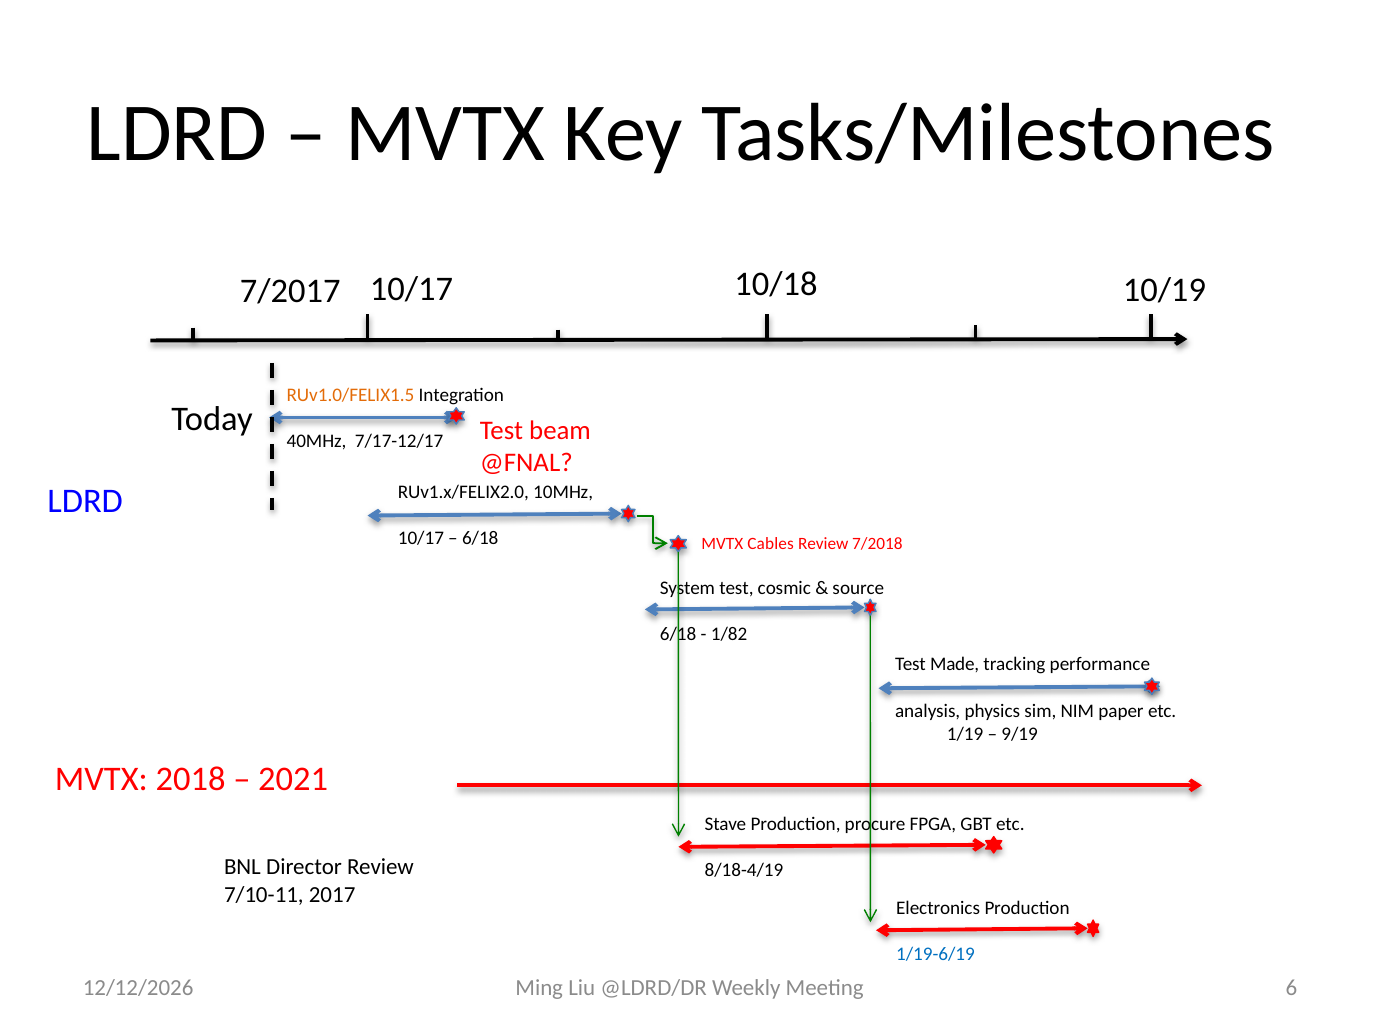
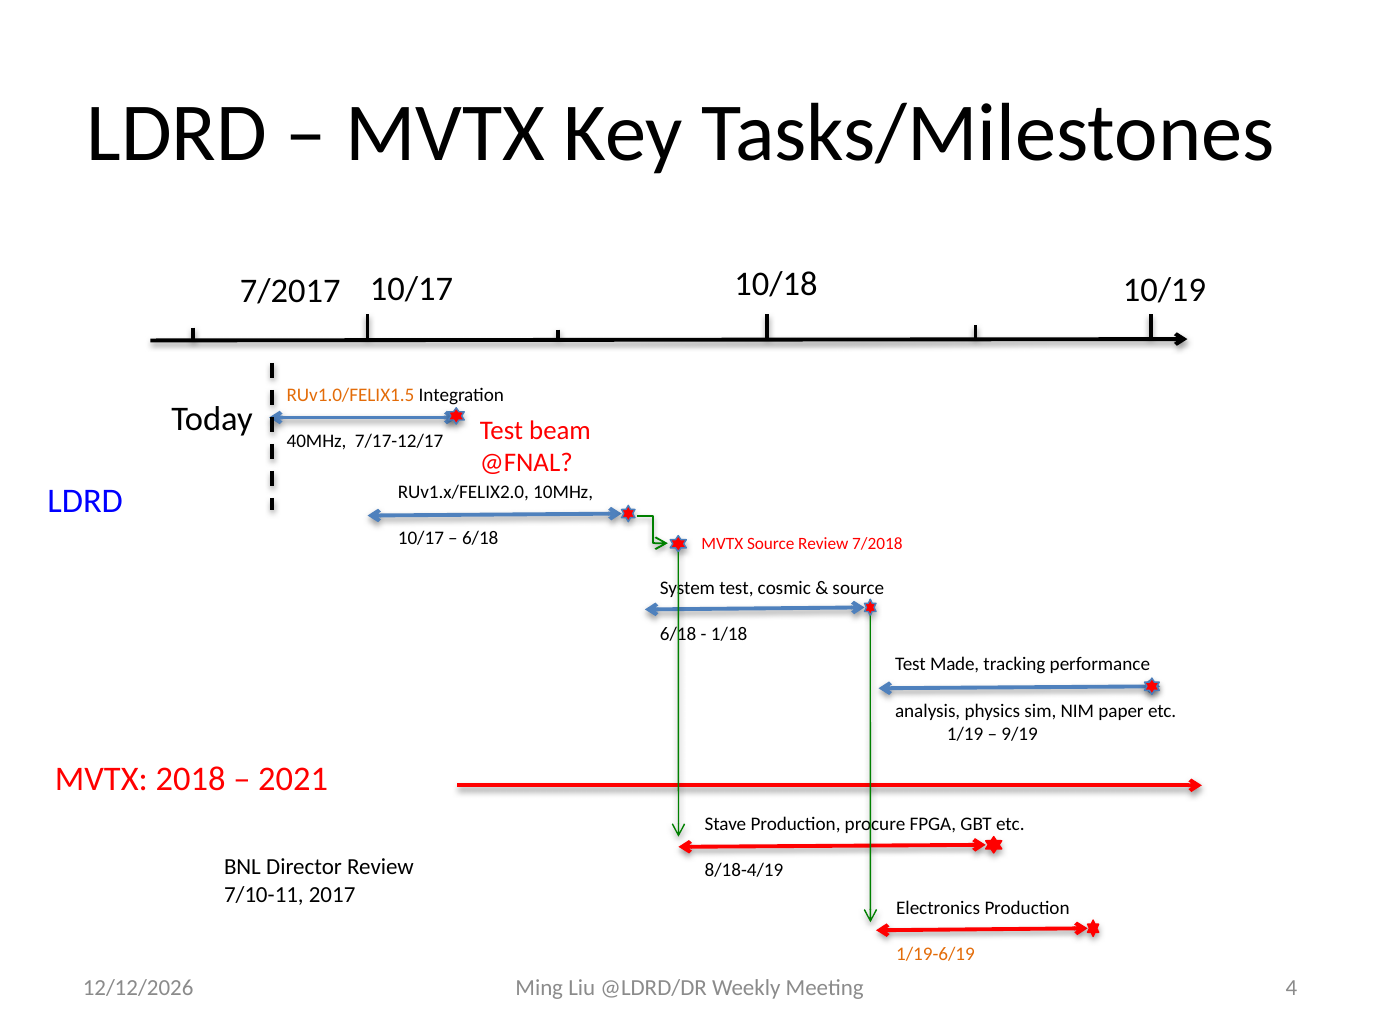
MVTX Cables: Cables -> Source (771, 544)
1/82: 1/82 -> 1/18 (729, 634)
1/19-6/19 colour: blue -> orange (935, 954)
6: 6 -> 4 (1291, 988)
